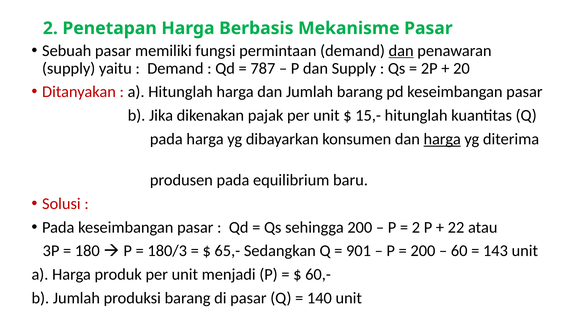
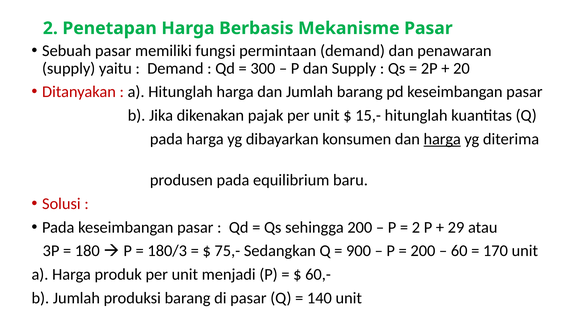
dan underline: present -> none (401, 51)
787: 787 -> 300 (263, 68)
22: 22 -> 29 (456, 227)
65,-: 65,- -> 75,- (227, 251)
901: 901 -> 900 (359, 251)
143: 143 -> 170 (495, 251)
